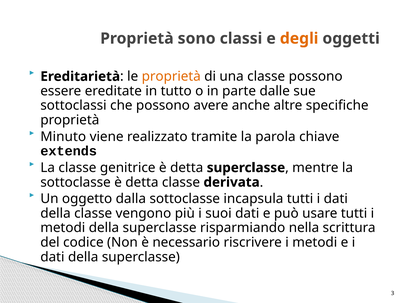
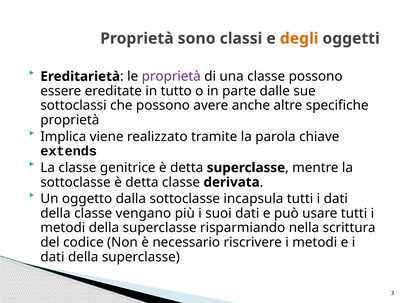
proprietà colour: orange -> purple (171, 76)
Minuto: Minuto -> Implica (63, 137)
vengono: vengono -> vengano (143, 213)
